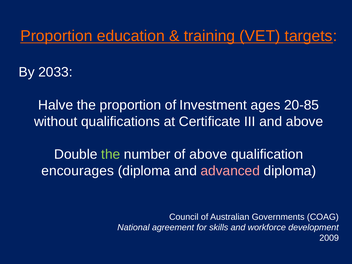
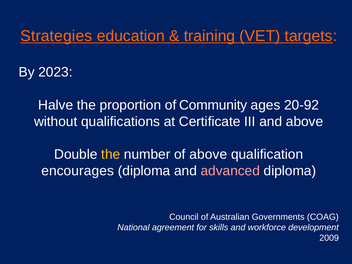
Proportion: Proportion -> Strategies (56, 36)
2033: 2033 -> 2023 (55, 72)
Investment: Investment -> Community (213, 105)
20-85: 20-85 -> 20-92 (302, 105)
the colour: light green -> yellow (111, 154)
